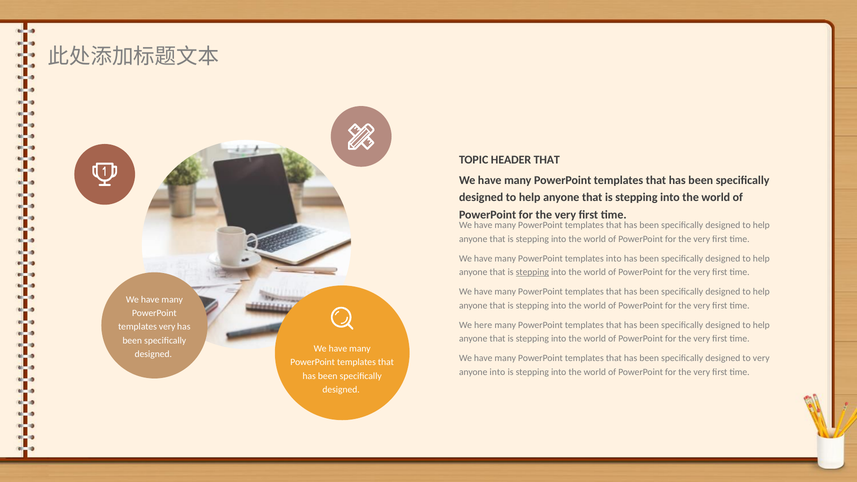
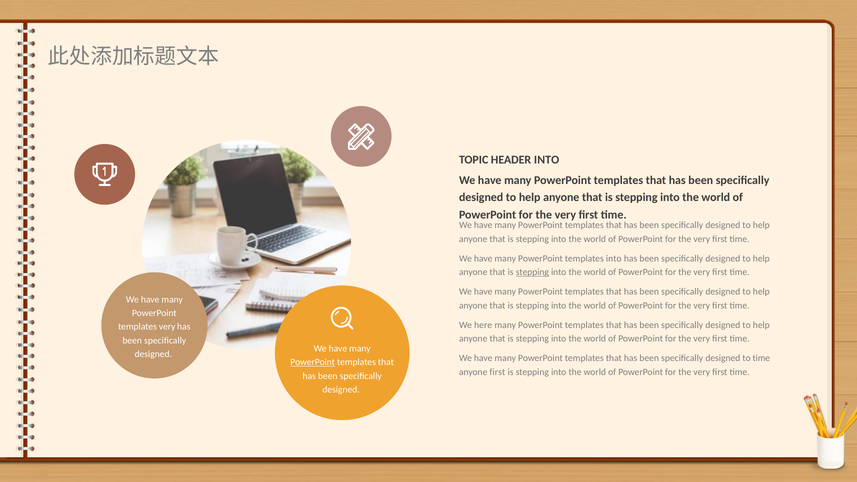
HEADER THAT: THAT -> INTO (547, 160)
to very: very -> time (761, 358)
PowerPoint underline: none -> present (313, 362)
anyone into: into -> first (497, 372)
